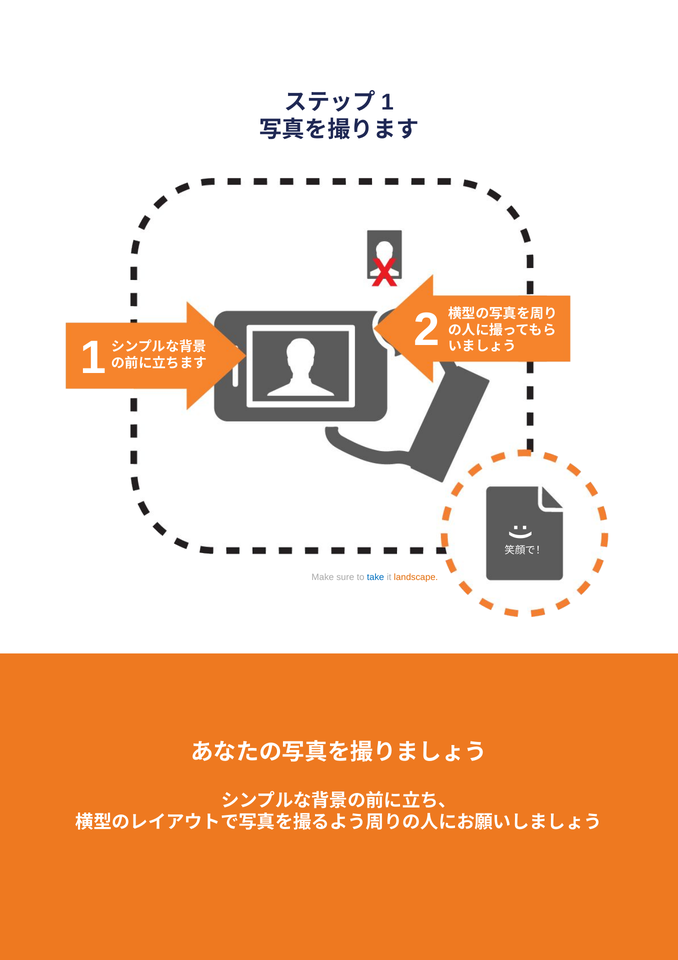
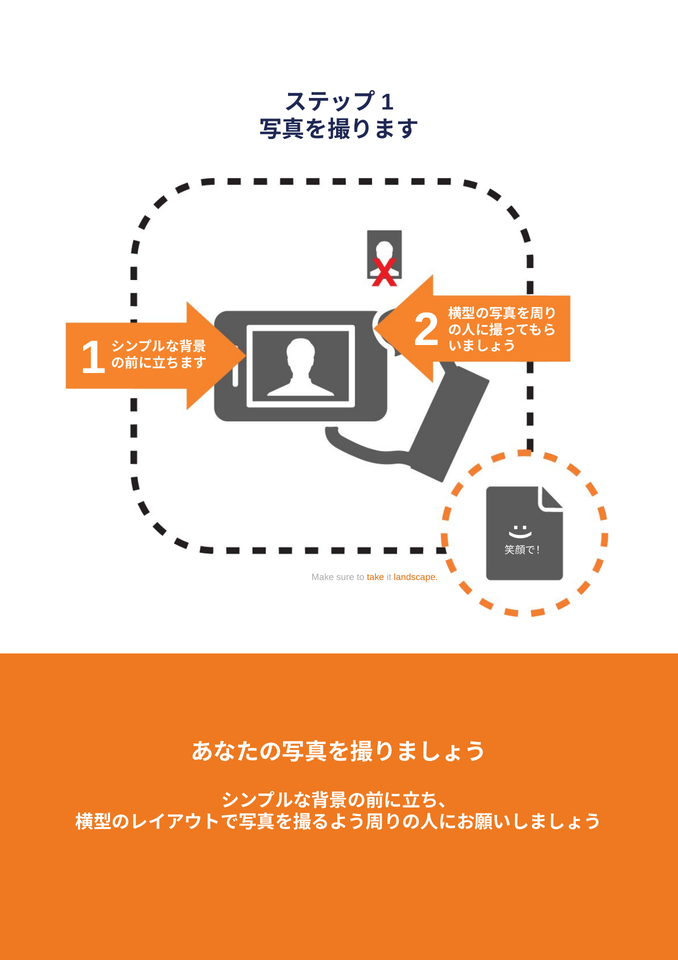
take colour: blue -> orange (376, 577)
